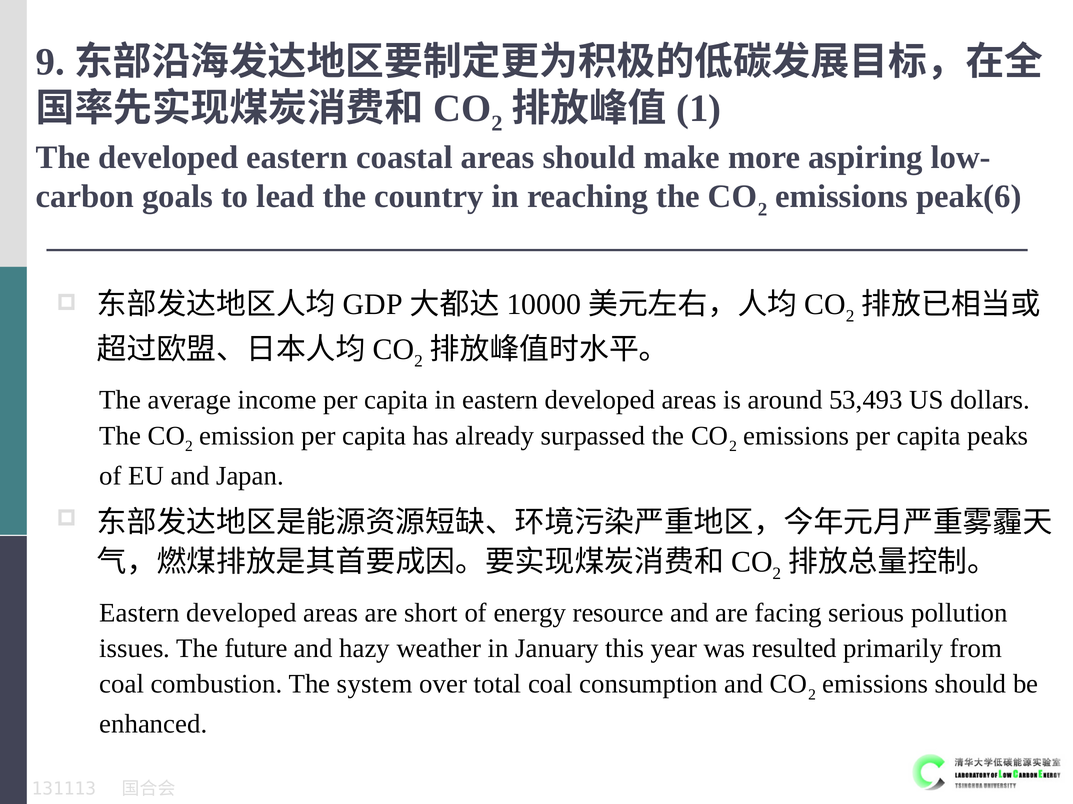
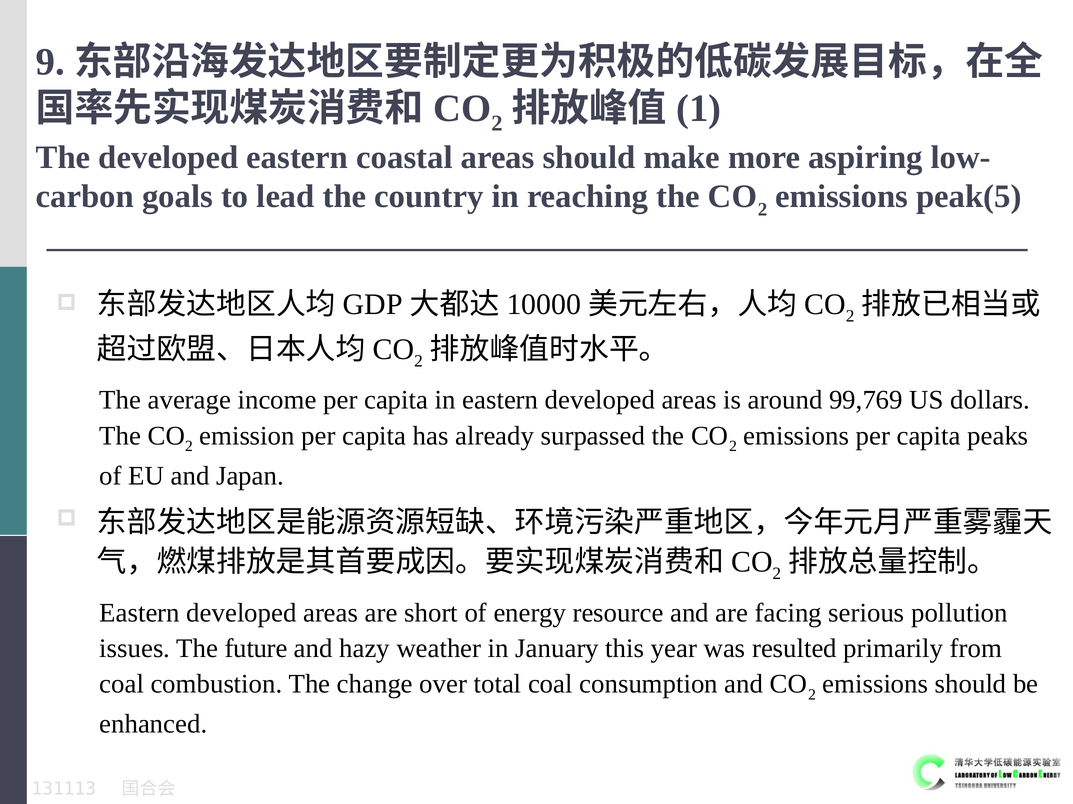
peak(6: peak(6 -> peak(5 (969, 197)
53,493: 53,493 -> 99,769 (866, 400)
system: system -> change (375, 685)
